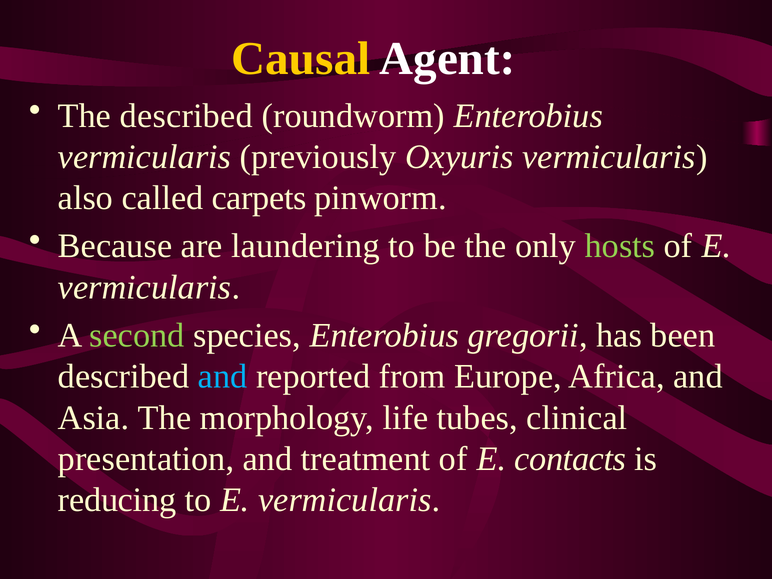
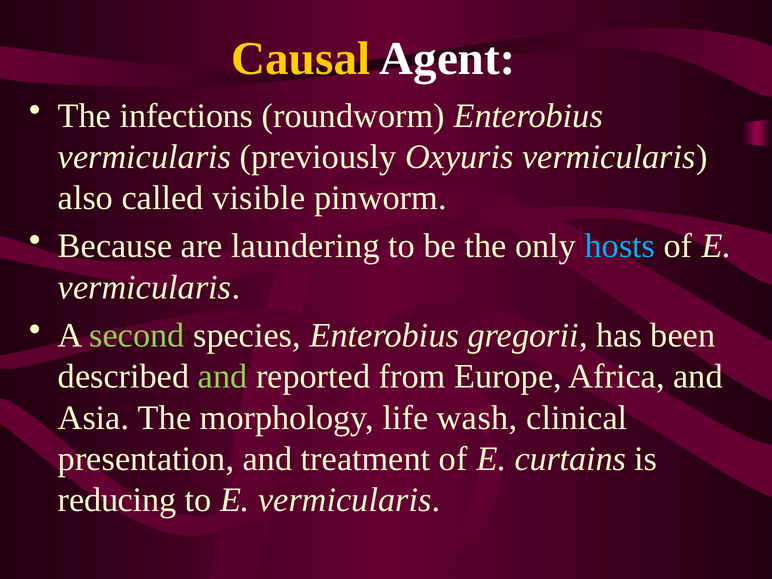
The described: described -> infections (187, 116)
carpets: carpets -> visible (259, 198)
hosts colour: light green -> light blue (620, 246)
and colour: light blue -> light green (223, 377)
tubes: tubes -> wash (477, 418)
contacts: contacts -> curtains (570, 459)
